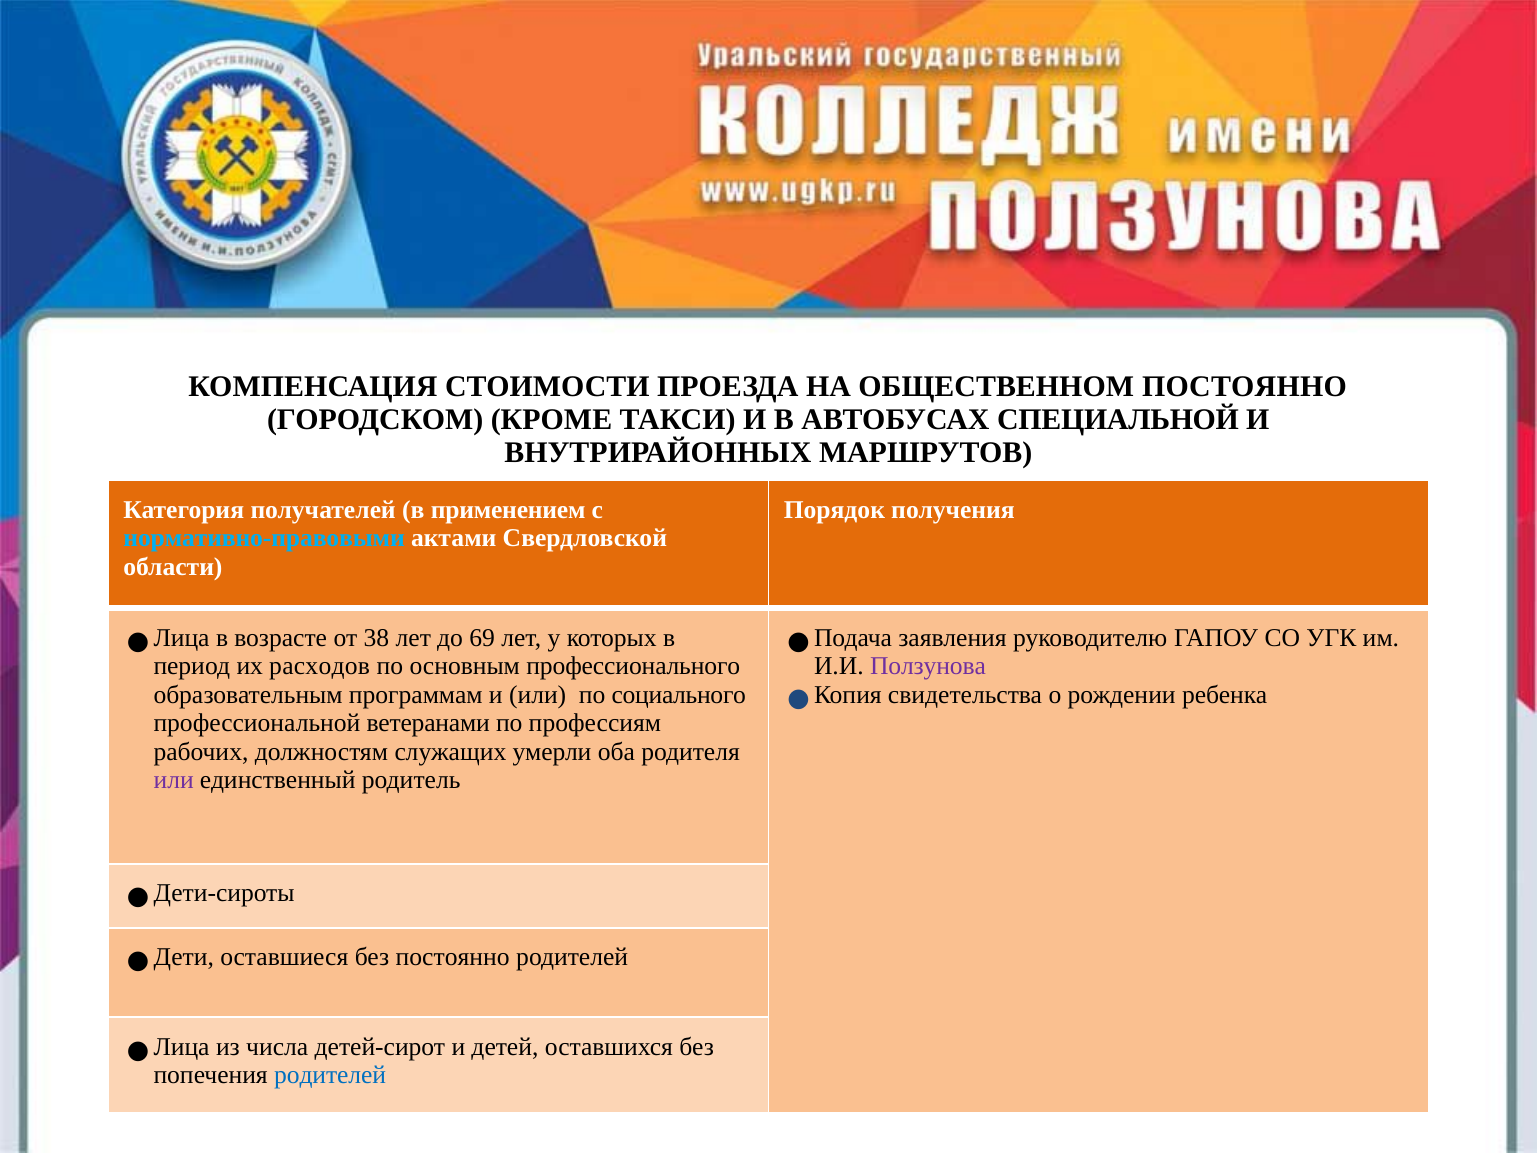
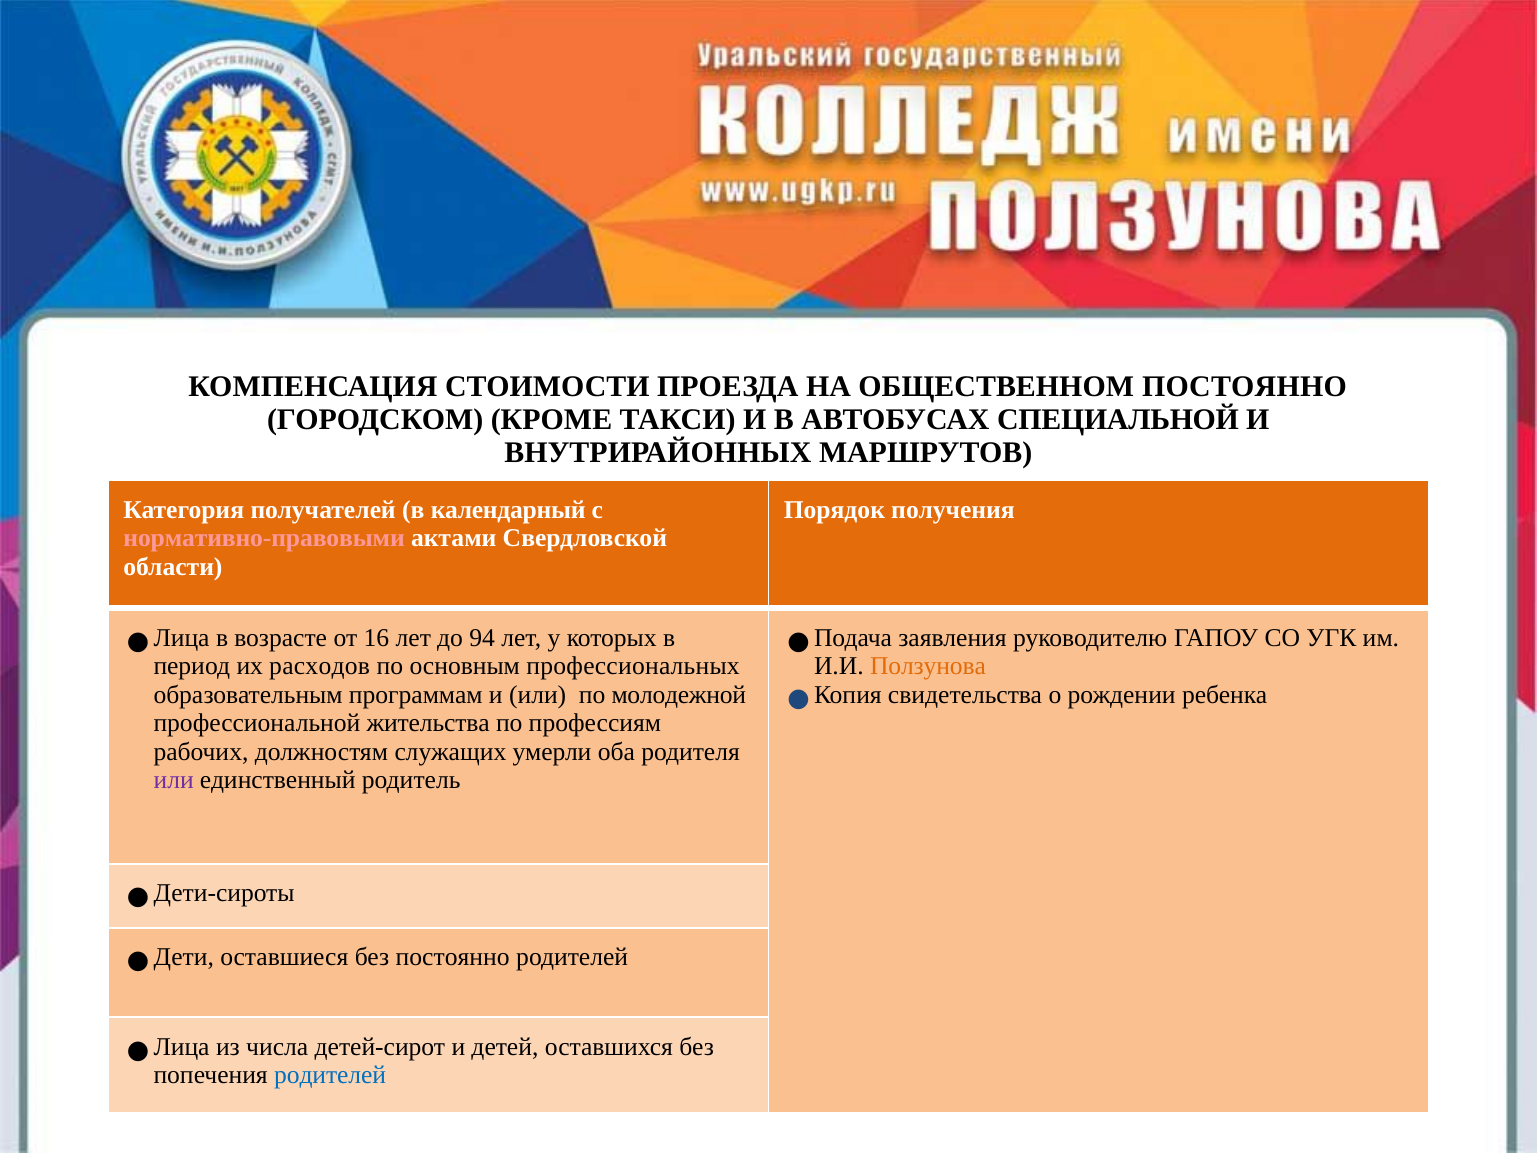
применением: применением -> календарный (508, 510)
нормативно-правовыми colour: light blue -> pink (264, 538)
38: 38 -> 16 (376, 638)
69: 69 -> 94 (482, 638)
профессионального: профессионального -> профессиональных (633, 666)
Ползунова colour: purple -> orange (928, 666)
социального: социального -> молодежной (679, 695)
ветеранами: ветеранами -> жительства (428, 723)
